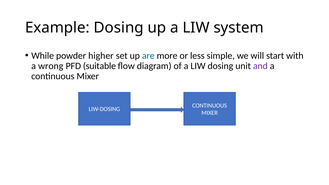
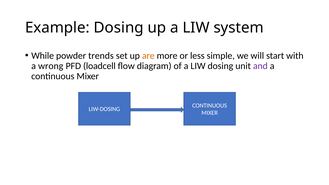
higher: higher -> trends (101, 56)
are colour: blue -> orange (148, 56)
suitable: suitable -> loadcell (99, 66)
